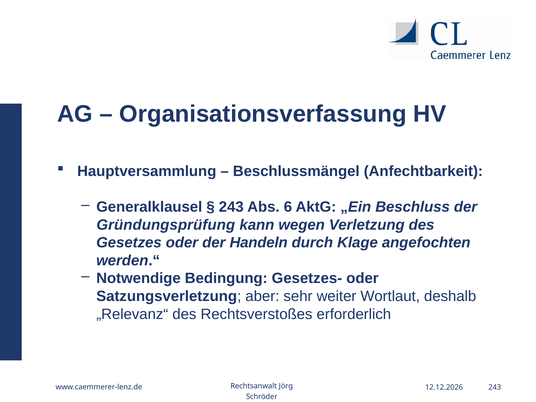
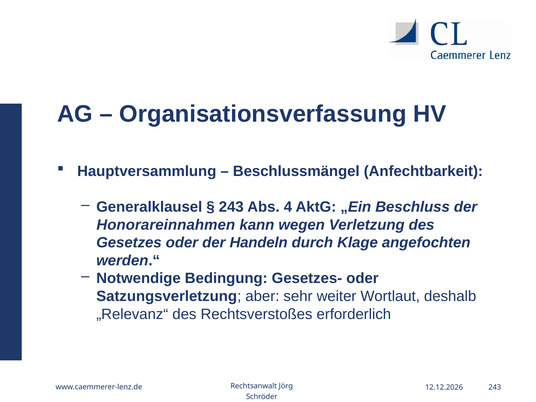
6: 6 -> 4 (288, 207)
Gründungsprüfung: Gründungsprüfung -> Honorareinnahmen (166, 225)
